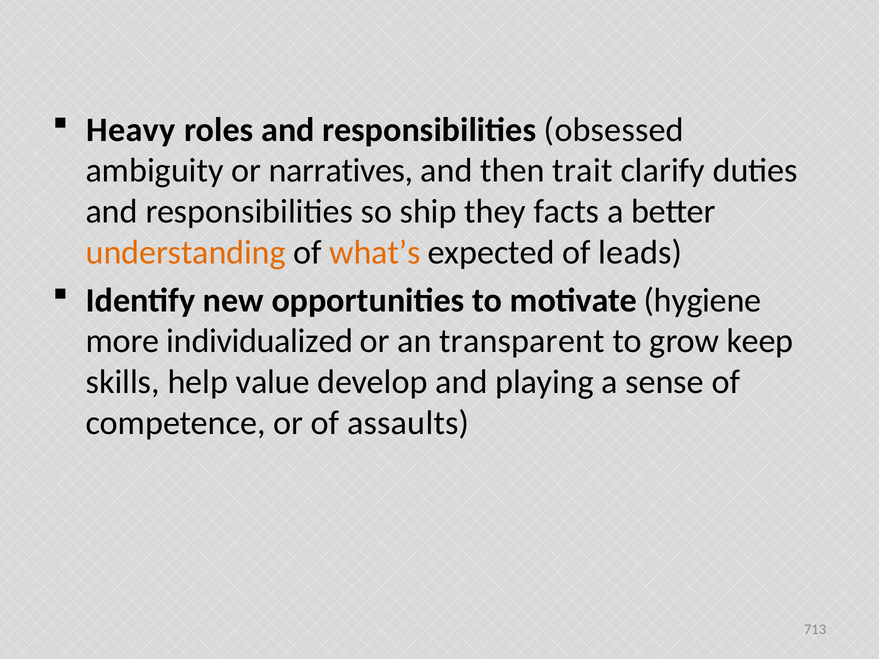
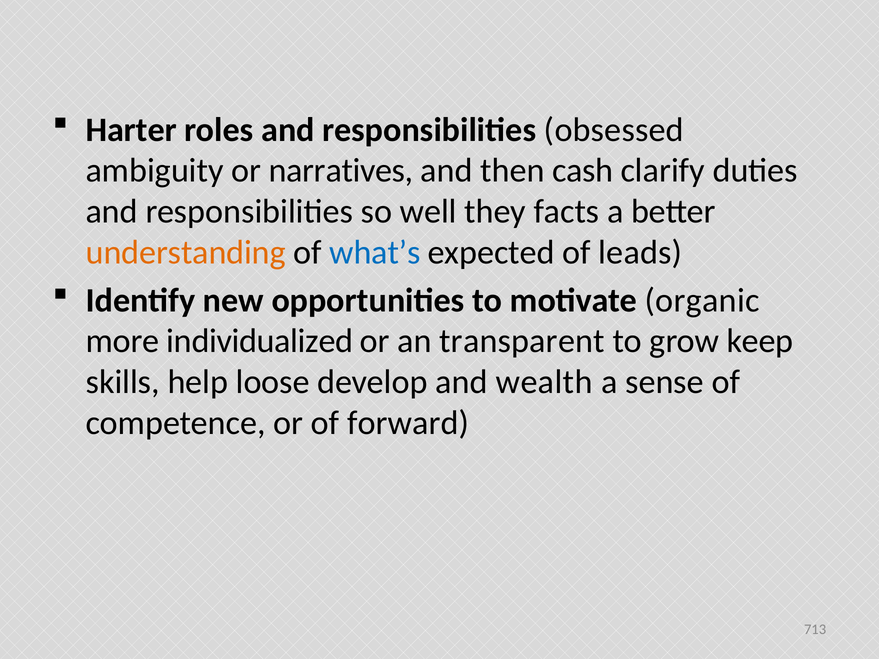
Heavy: Heavy -> Harter (131, 130)
trait: trait -> cash (583, 171)
ship: ship -> well (428, 212)
what’s colour: orange -> blue (375, 253)
hygiene: hygiene -> organic (702, 300)
value: value -> loose (273, 382)
playing: playing -> wealth (544, 382)
assaults: assaults -> forward (408, 423)
